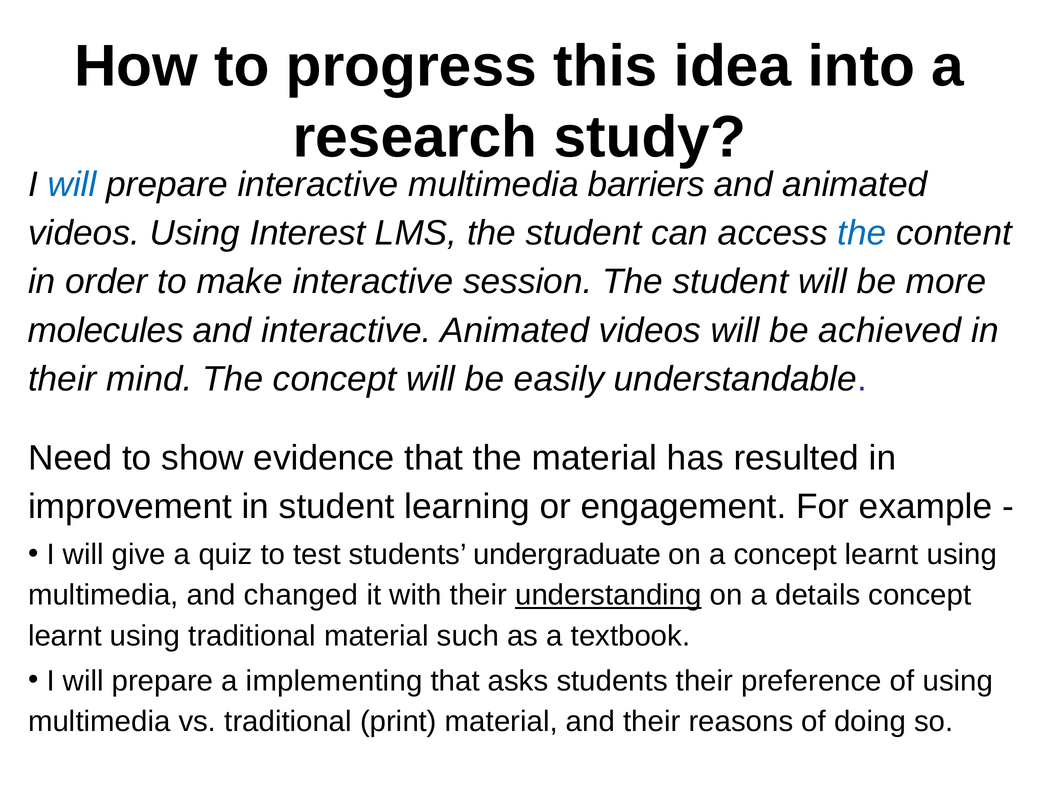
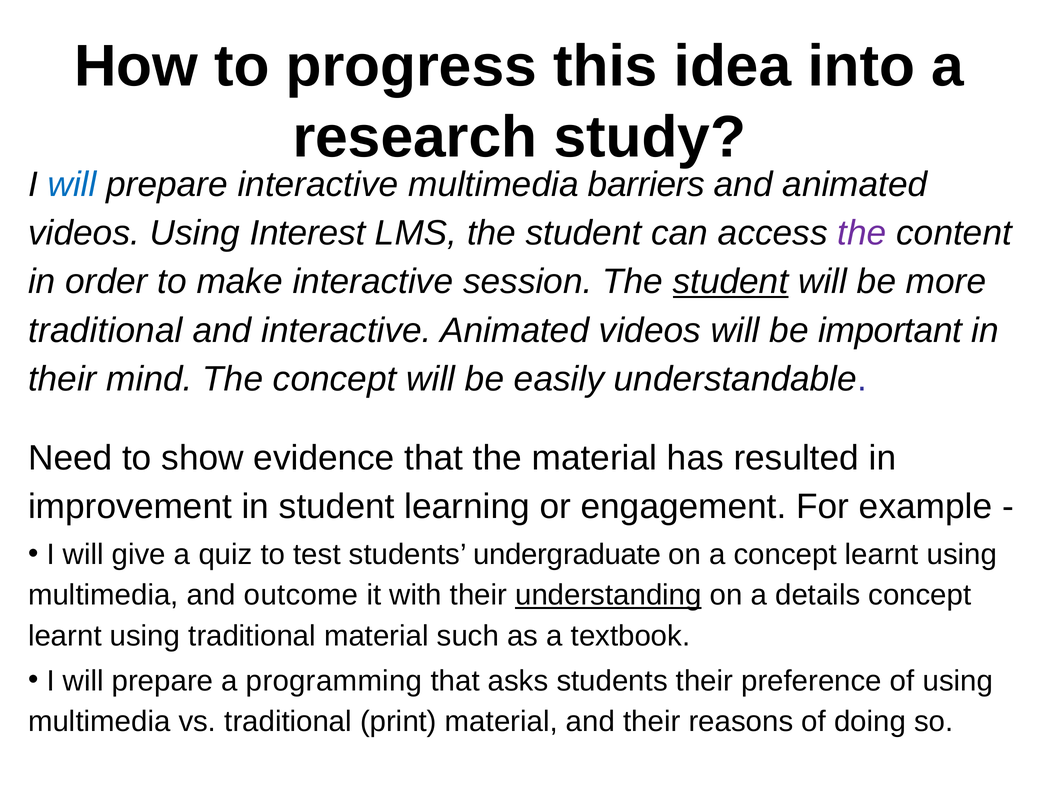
the colour: blue -> purple (862, 233)
student underline: none -> present (731, 282)
molecules: molecules -> traditional (106, 330)
achieved: achieved -> important (890, 330)
changed: changed -> outcome (301, 595)
implementing: implementing -> programming (334, 680)
